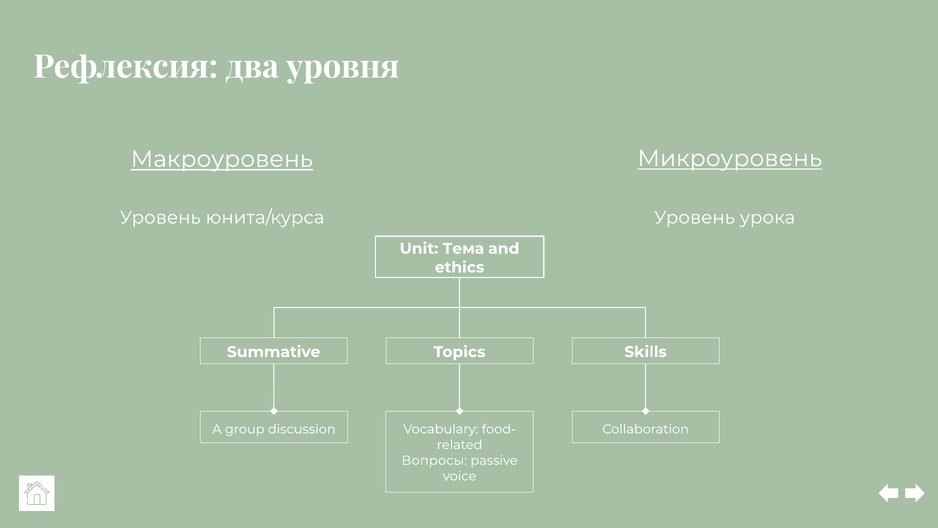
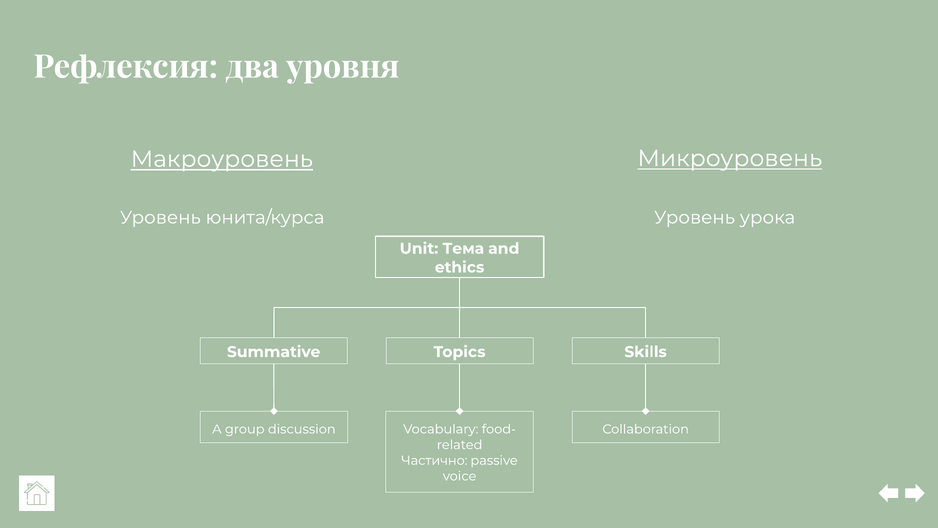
Вопросы: Вопросы -> Частично (434, 460)
